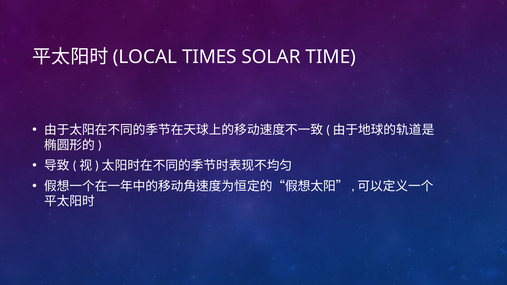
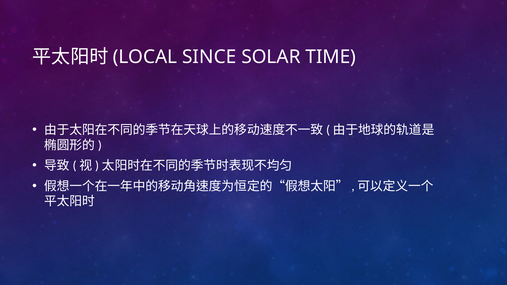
TIMES: TIMES -> SINCE (209, 57)
